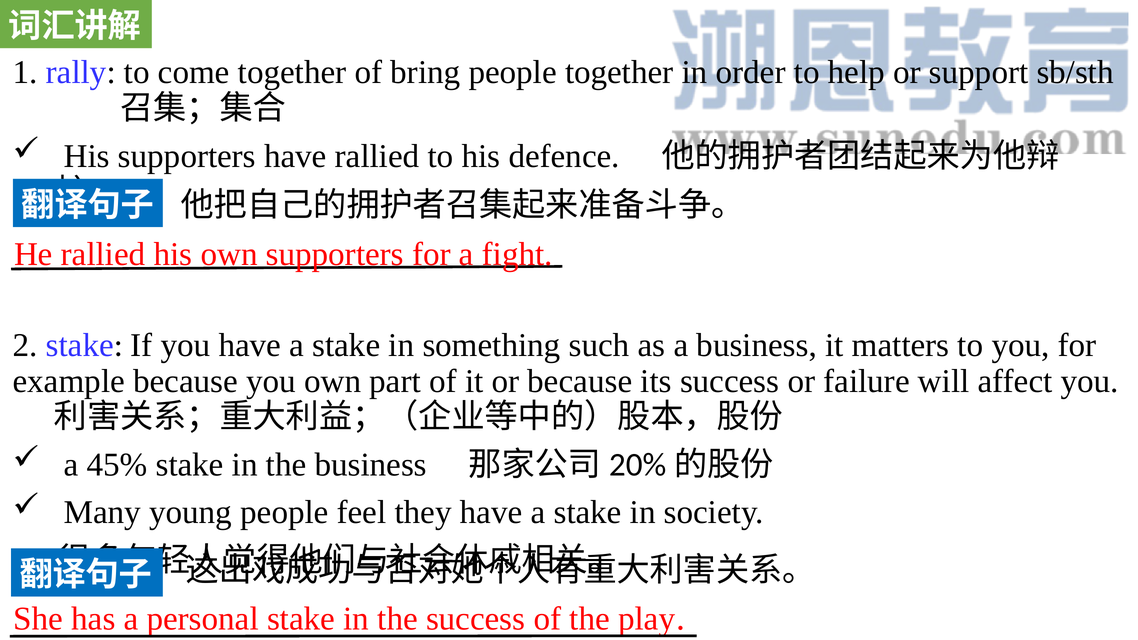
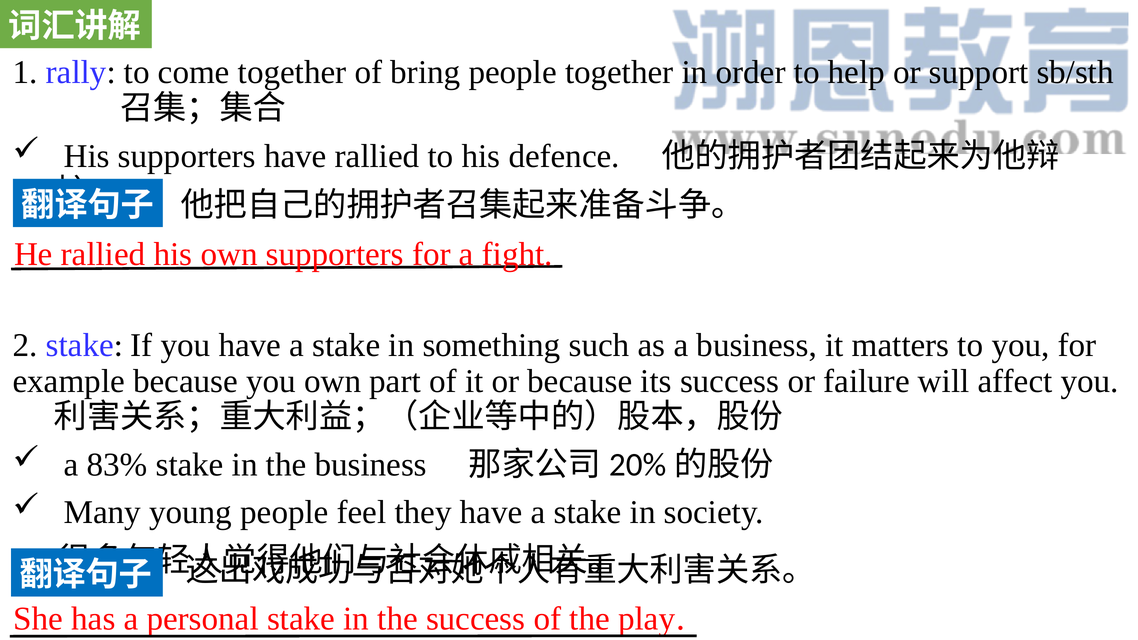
45%: 45% -> 83% (117, 465)
